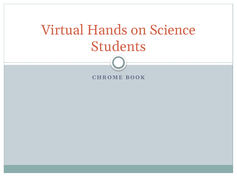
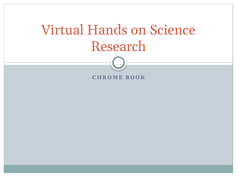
Students: Students -> Research (119, 47)
